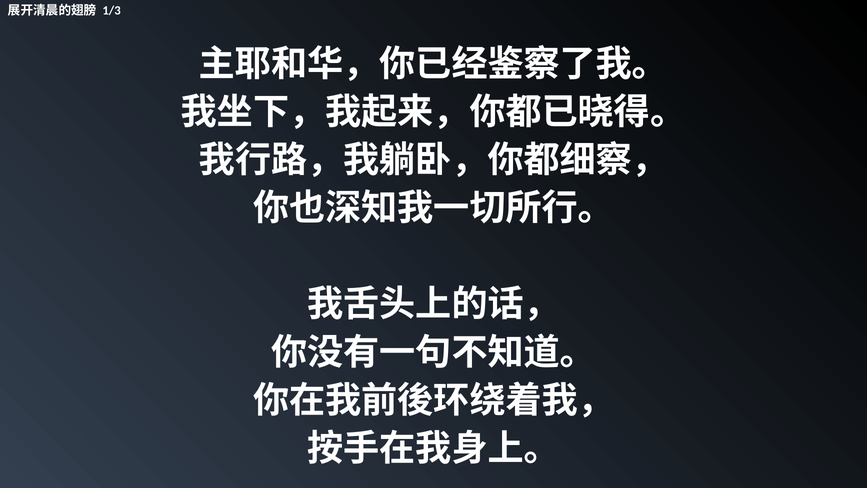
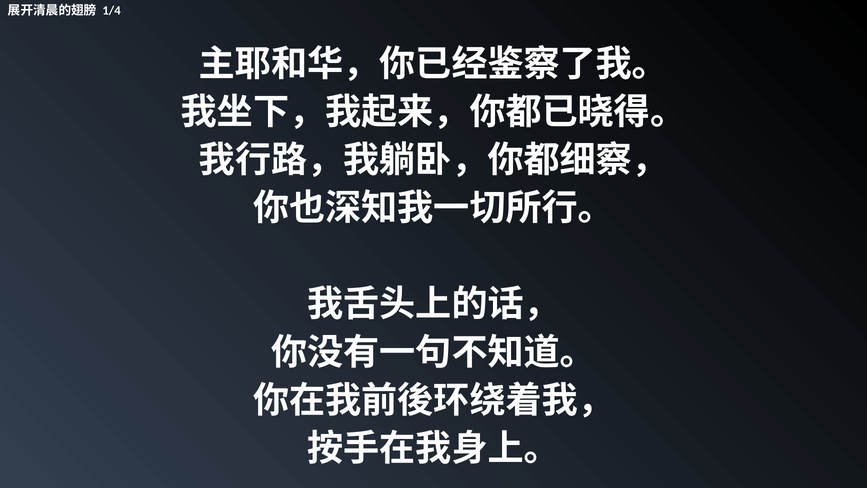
1/3: 1/3 -> 1/4 (112, 11)
